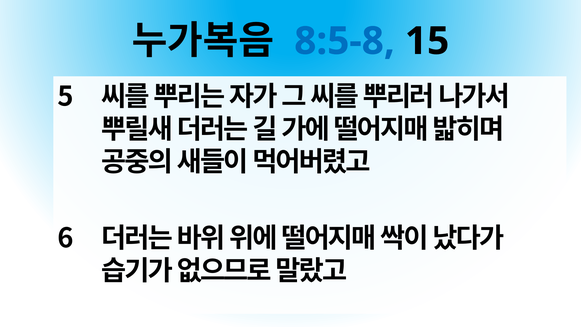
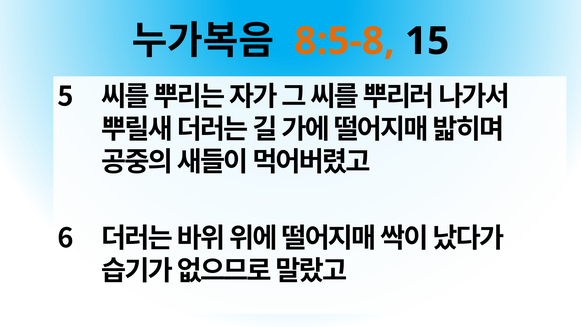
8:5-8 colour: blue -> orange (345, 41)
